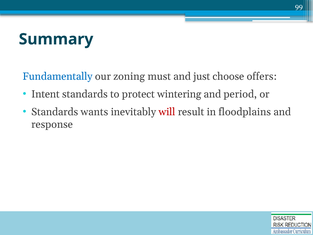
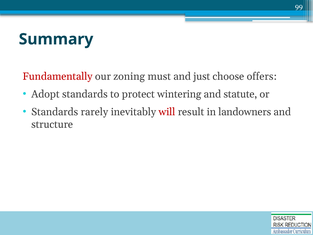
Fundamentally colour: blue -> red (57, 76)
Intent: Intent -> Adopt (45, 94)
period: period -> statute (240, 94)
wants: wants -> rarely (94, 112)
floodplains: floodplains -> landowners (245, 112)
response: response -> structure (52, 124)
